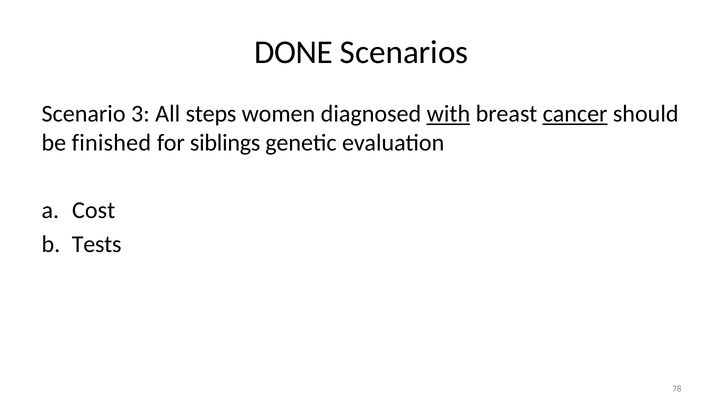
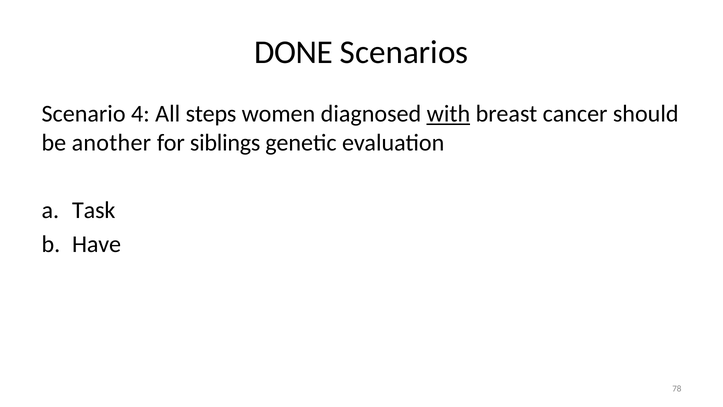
3: 3 -> 4 (140, 114)
cancer underline: present -> none (575, 114)
finished: finished -> another (111, 143)
Cost: Cost -> Task (94, 210)
Tests: Tests -> Have (97, 244)
